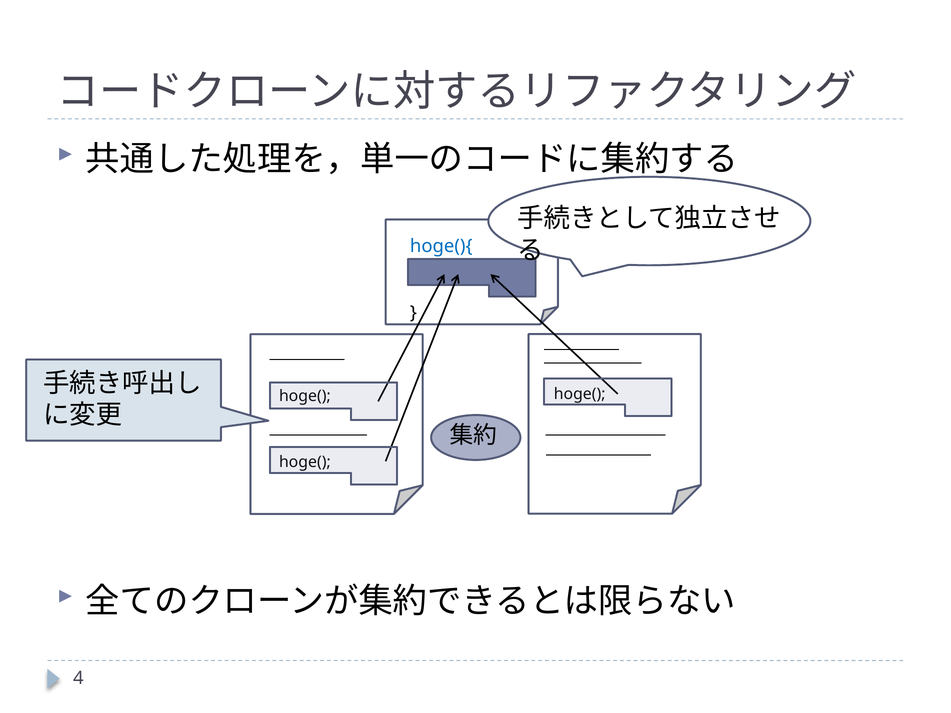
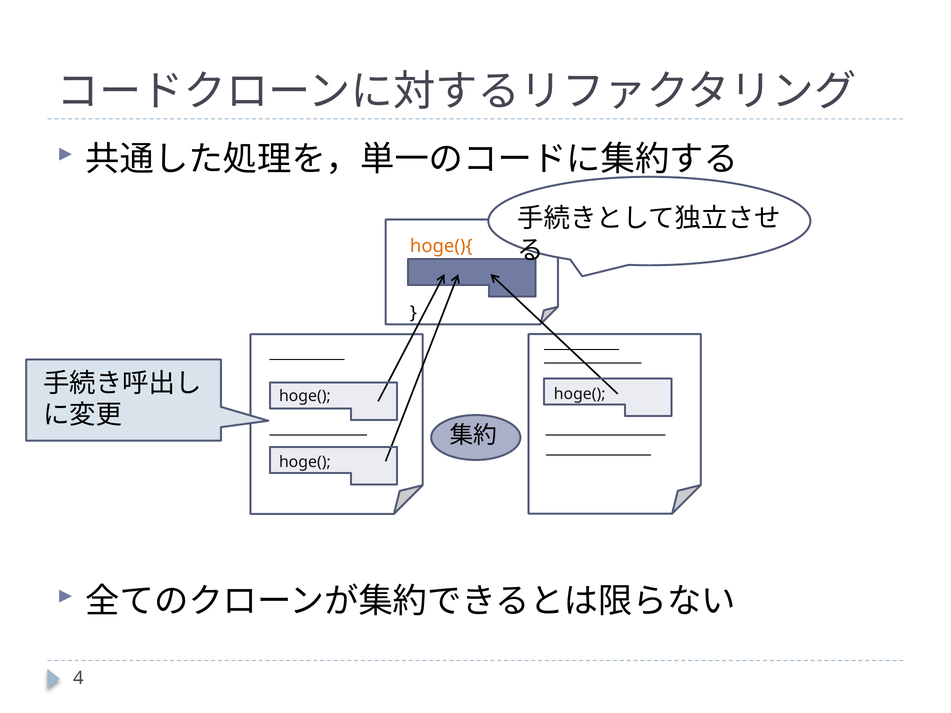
hoge(){ colour: blue -> orange (441, 246)
